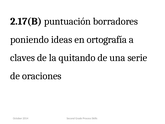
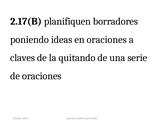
puntuación: puntuación -> planifiquen (67, 21)
en ortografía: ortografía -> oraciones (107, 39)
